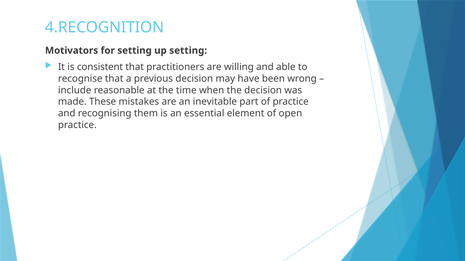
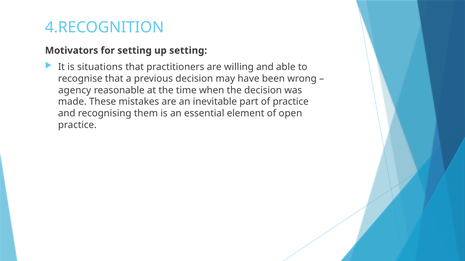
consistent: consistent -> situations (100, 67)
include: include -> agency (75, 90)
